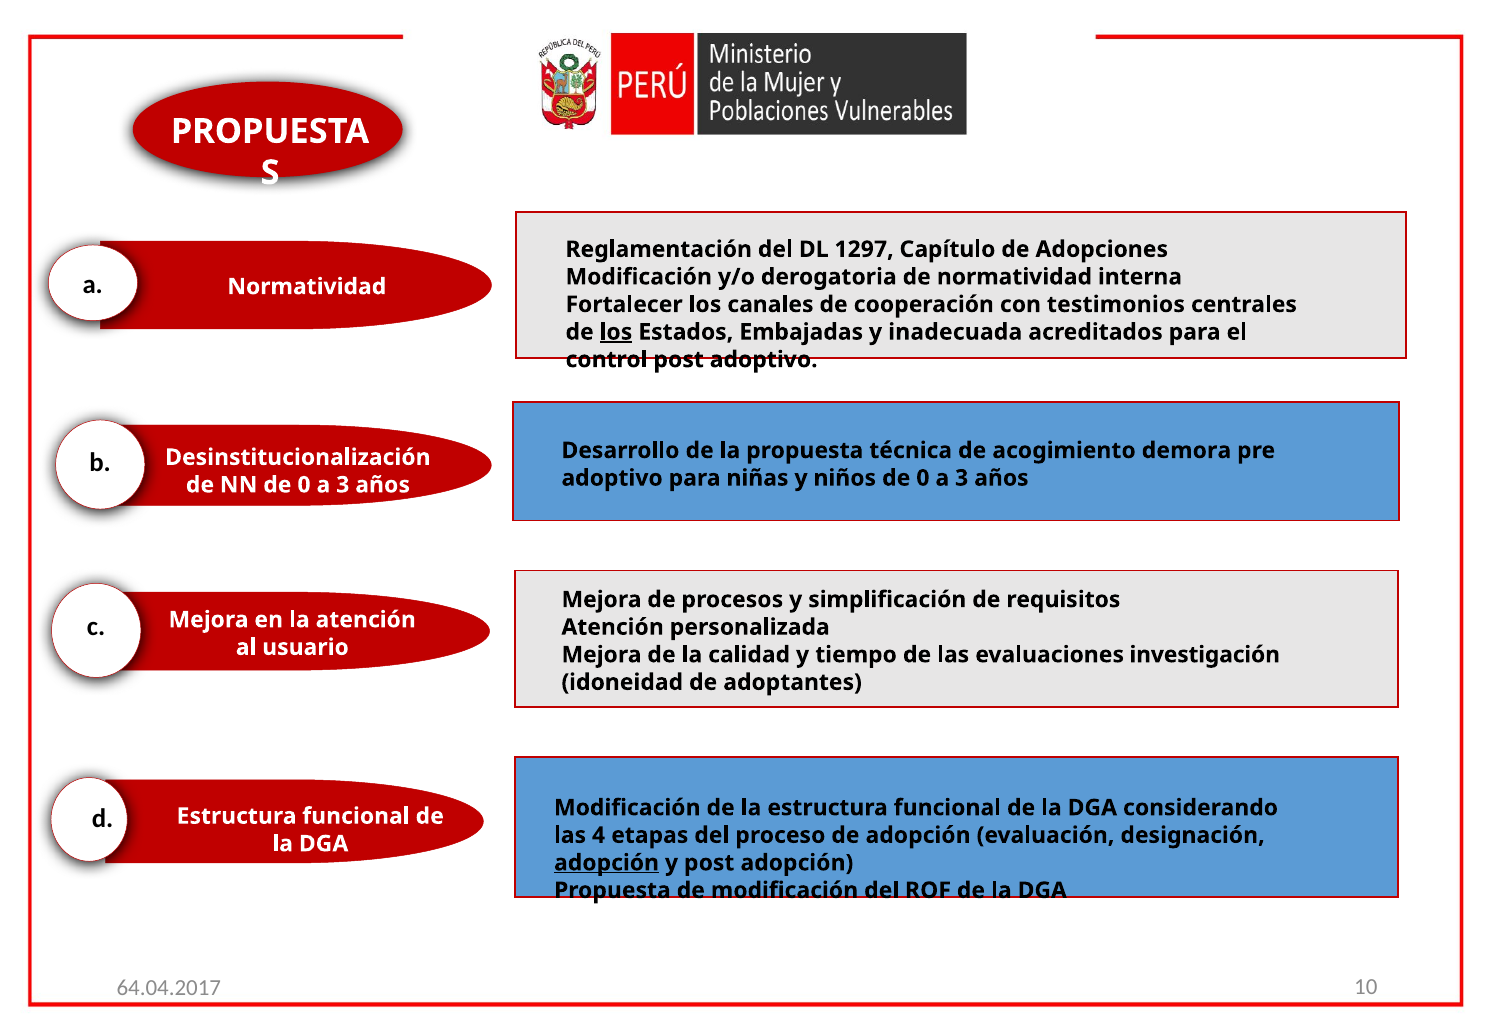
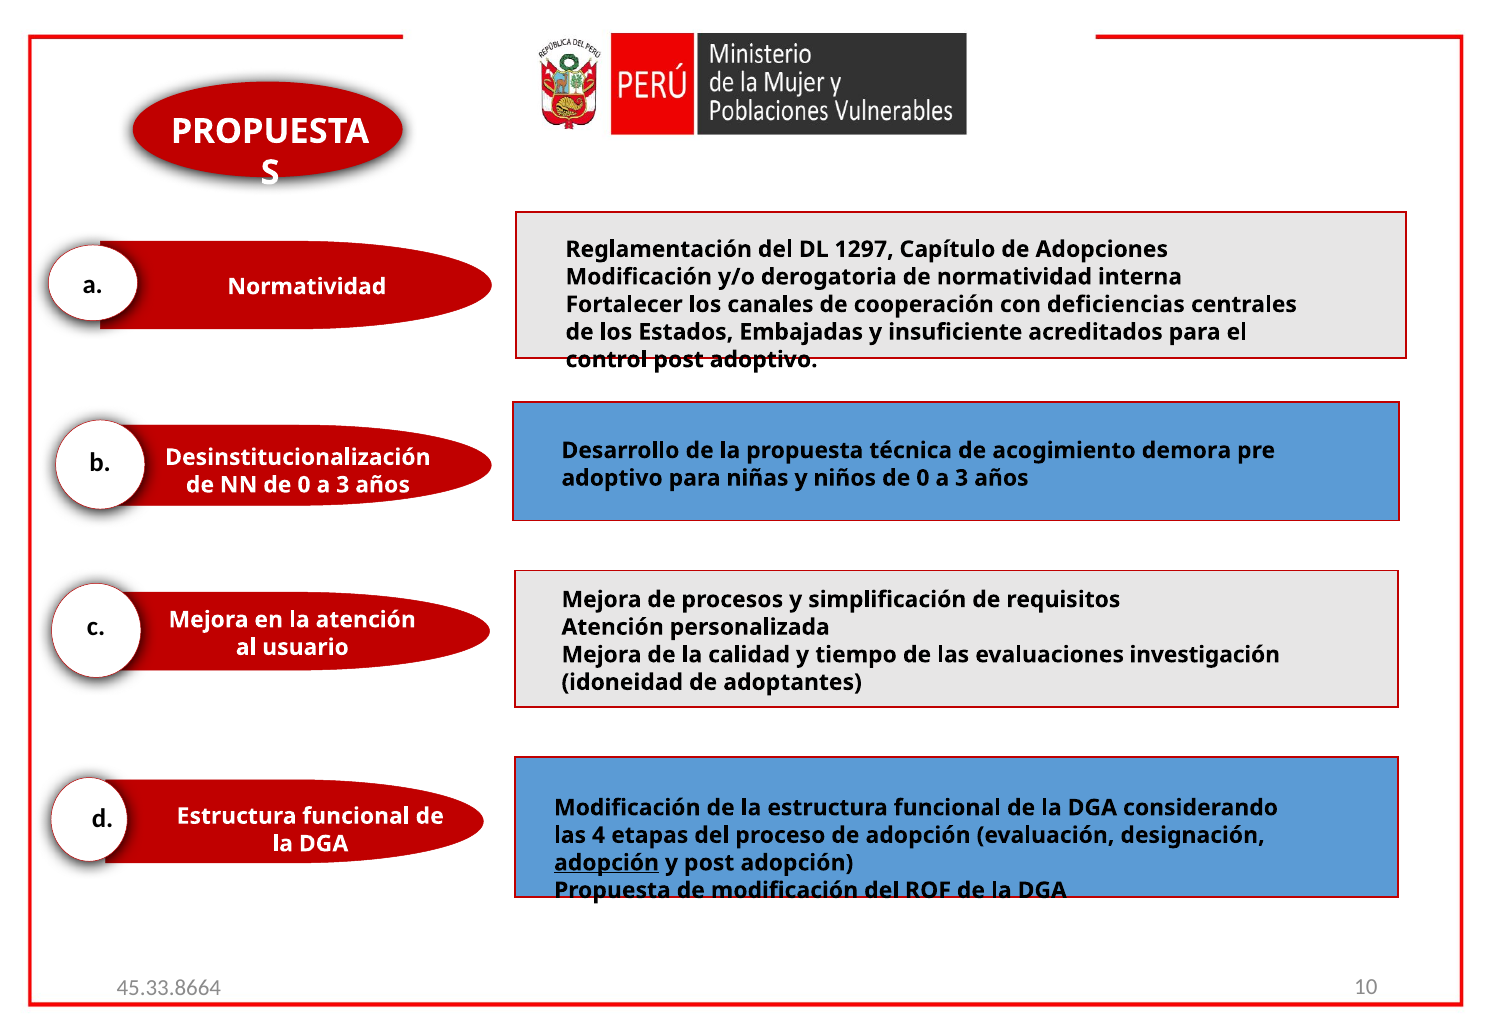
testimonios: testimonios -> deficiencias (1116, 305)
los underline: present -> none (616, 332)
inadecuada: inadecuada -> insuficiente (955, 332)
64.04.2017: 64.04.2017 -> 45.33.8664 (169, 988)
